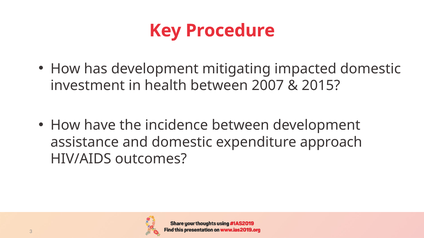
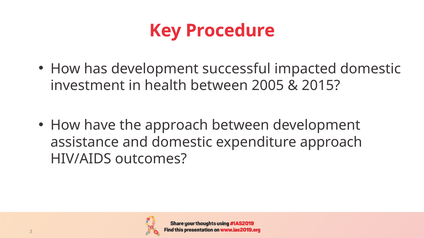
mitigating: mitigating -> successful (236, 69)
2007: 2007 -> 2005 (268, 86)
the incidence: incidence -> approach (177, 125)
